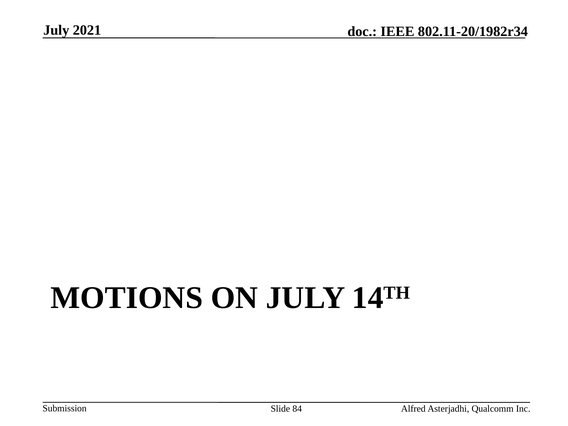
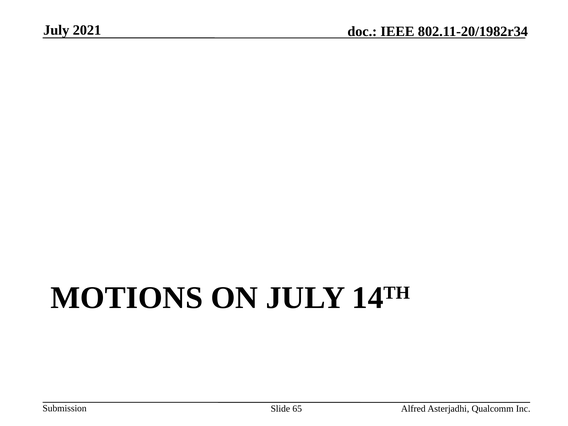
84: 84 -> 65 (297, 409)
